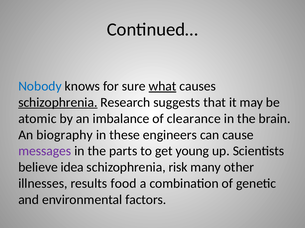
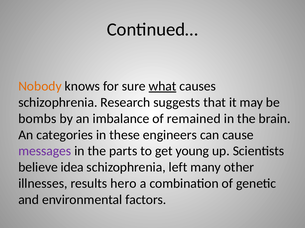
Nobody colour: blue -> orange (40, 86)
schizophrenia underline: present -> none (58, 103)
atomic: atomic -> bombs (37, 119)
clearance: clearance -> remained (194, 119)
biography: biography -> categories (65, 135)
risk: risk -> left (178, 168)
food: food -> hero (124, 184)
